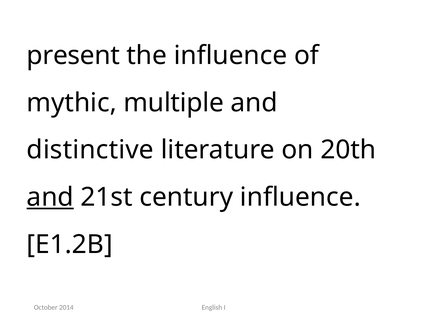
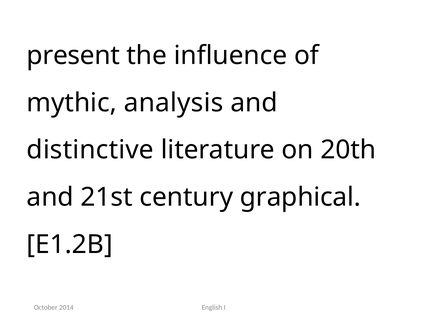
multiple: multiple -> analysis (174, 103)
and underline: present -> none (50, 197)
century influence: influence -> graphical (300, 197)
